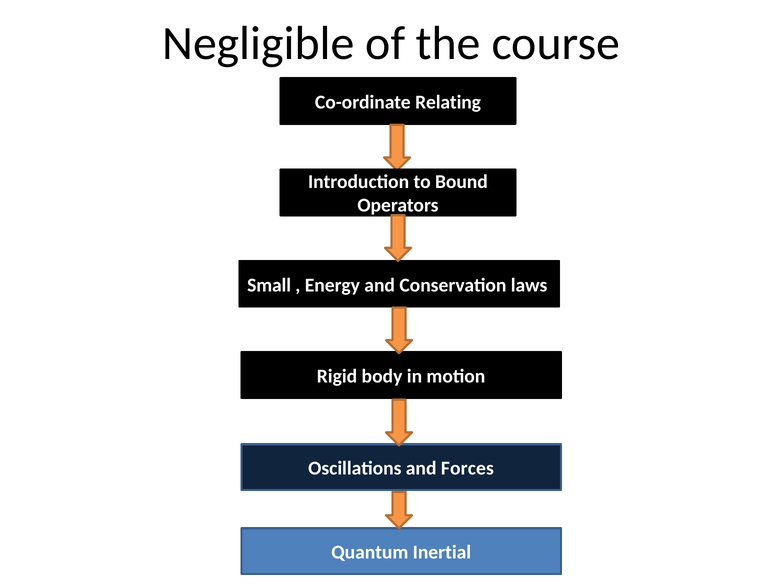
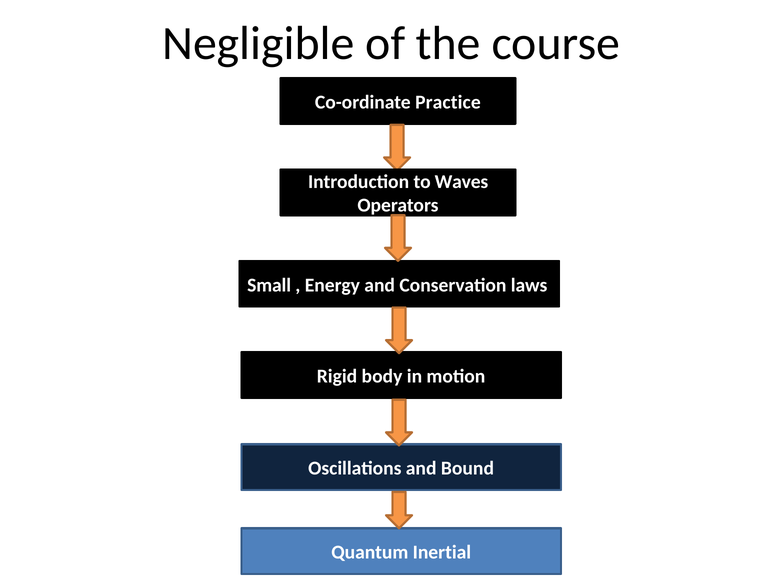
Relating: Relating -> Practice (448, 102)
Bound: Bound -> Waves (461, 182)
Forces: Forces -> Bound (467, 469)
